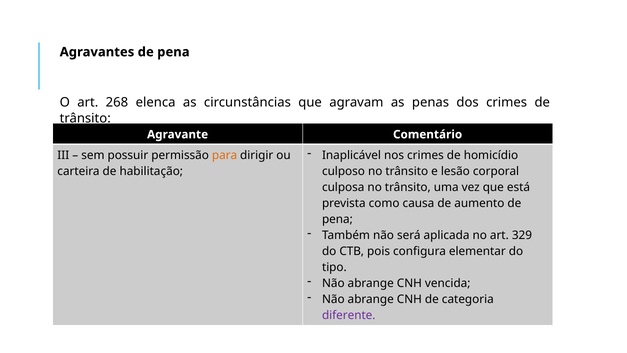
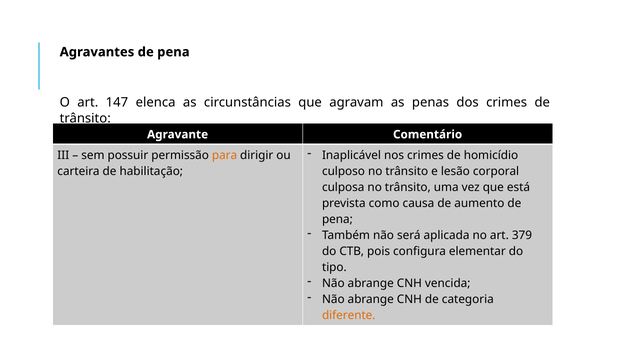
268: 268 -> 147 (117, 102)
329: 329 -> 379 (522, 235)
diferente colour: purple -> orange (349, 315)
